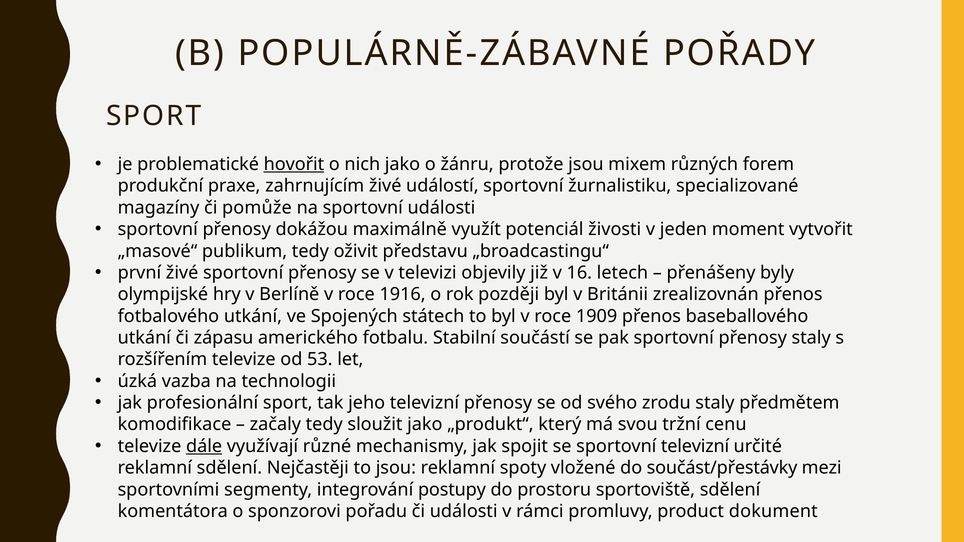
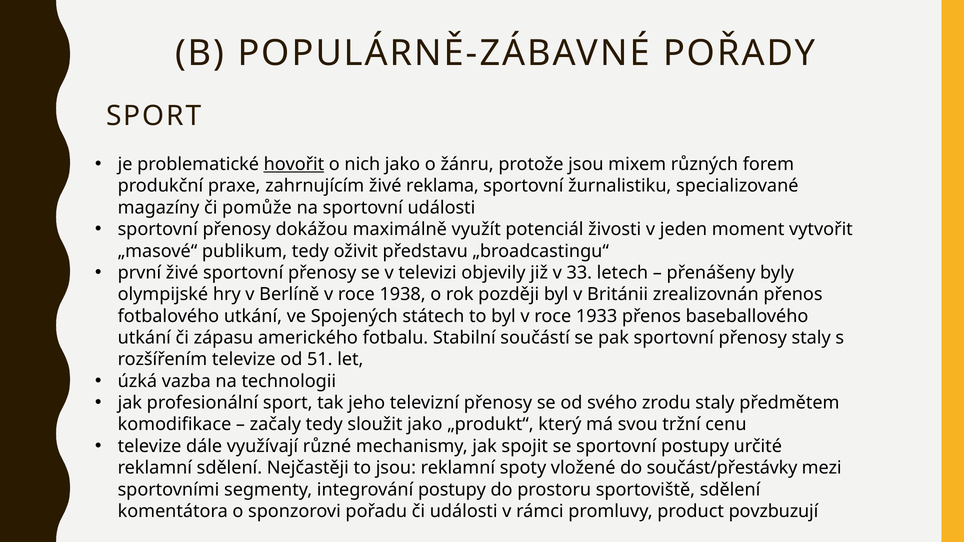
událostí: událostí -> reklama (442, 186)
16: 16 -> 33 (579, 273)
1916: 1916 -> 1938 (403, 295)
1909: 1909 -> 1933 (597, 316)
53: 53 -> 51 (320, 360)
dále underline: present -> none (204, 446)
sportovní televizní: televizní -> postupy (695, 446)
dokument: dokument -> povzbuzují (773, 511)
